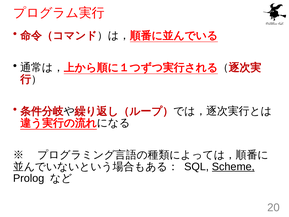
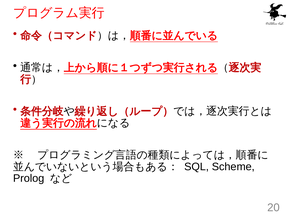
Scheme underline: present -> none (233, 166)
